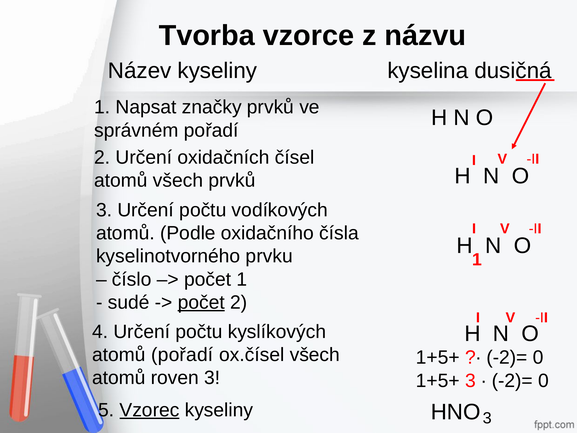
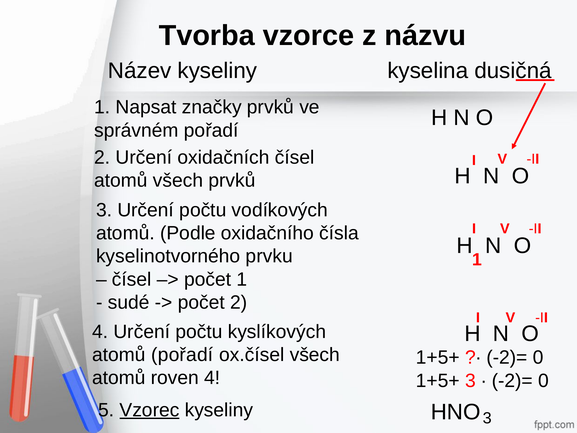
číslo: číslo -> čísel (132, 279)
počet underline: present -> none (201, 302)
roven 3: 3 -> 4 (212, 378)
